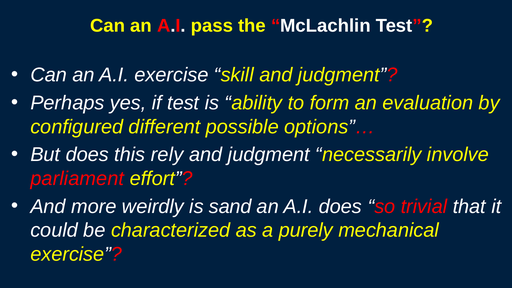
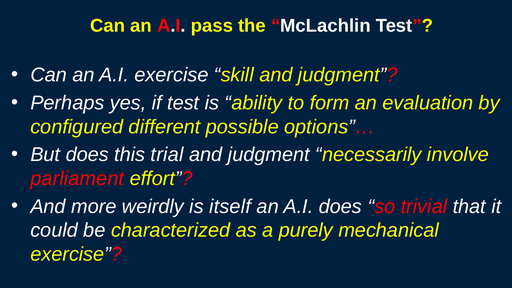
rely: rely -> trial (167, 155)
sand: sand -> itself (230, 207)
